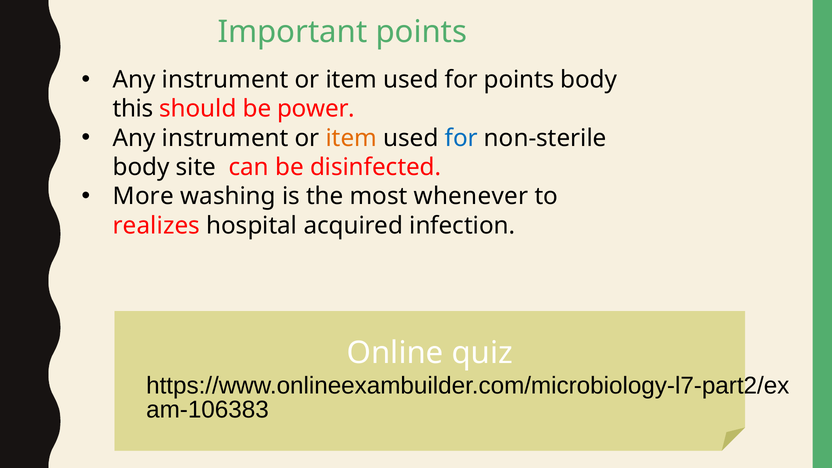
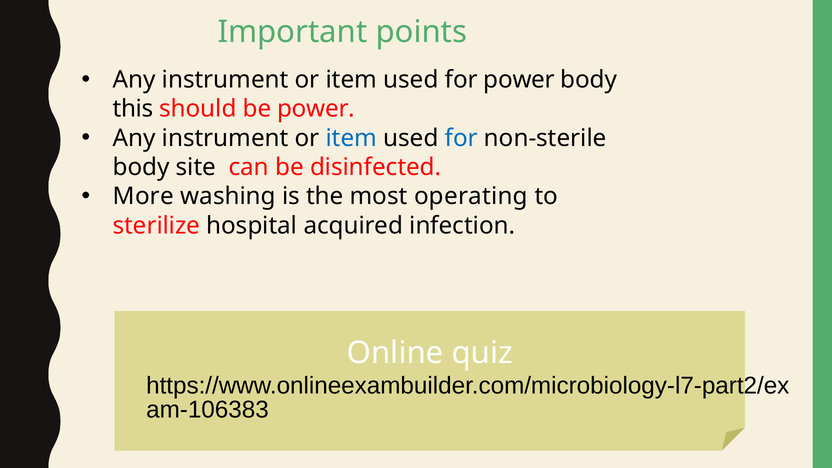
for points: points -> power (519, 80)
item colour: orange -> blue (351, 138)
whenever: whenever -> operating (471, 196)
realizes: realizes -> sterilize (156, 225)
